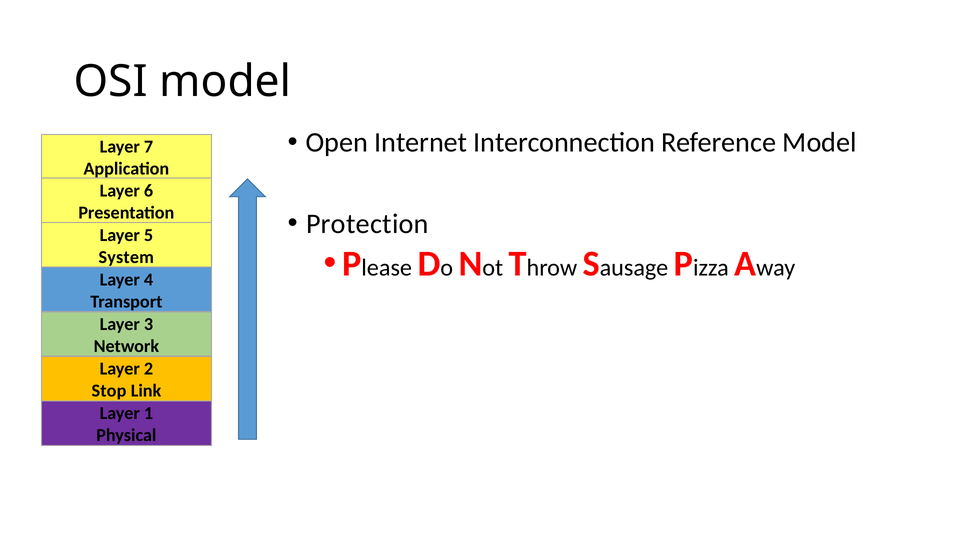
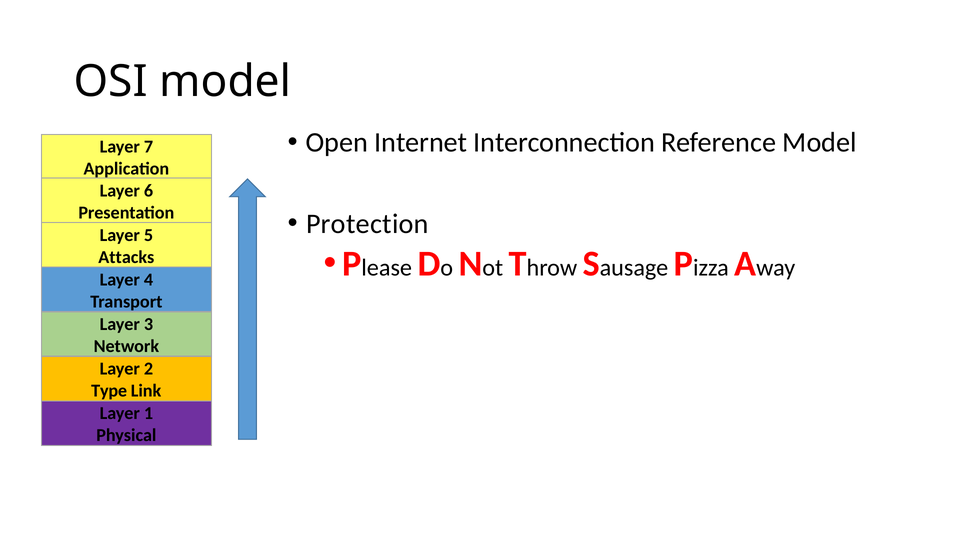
System: System -> Attacks (126, 257)
Stop: Stop -> Type (109, 390)
